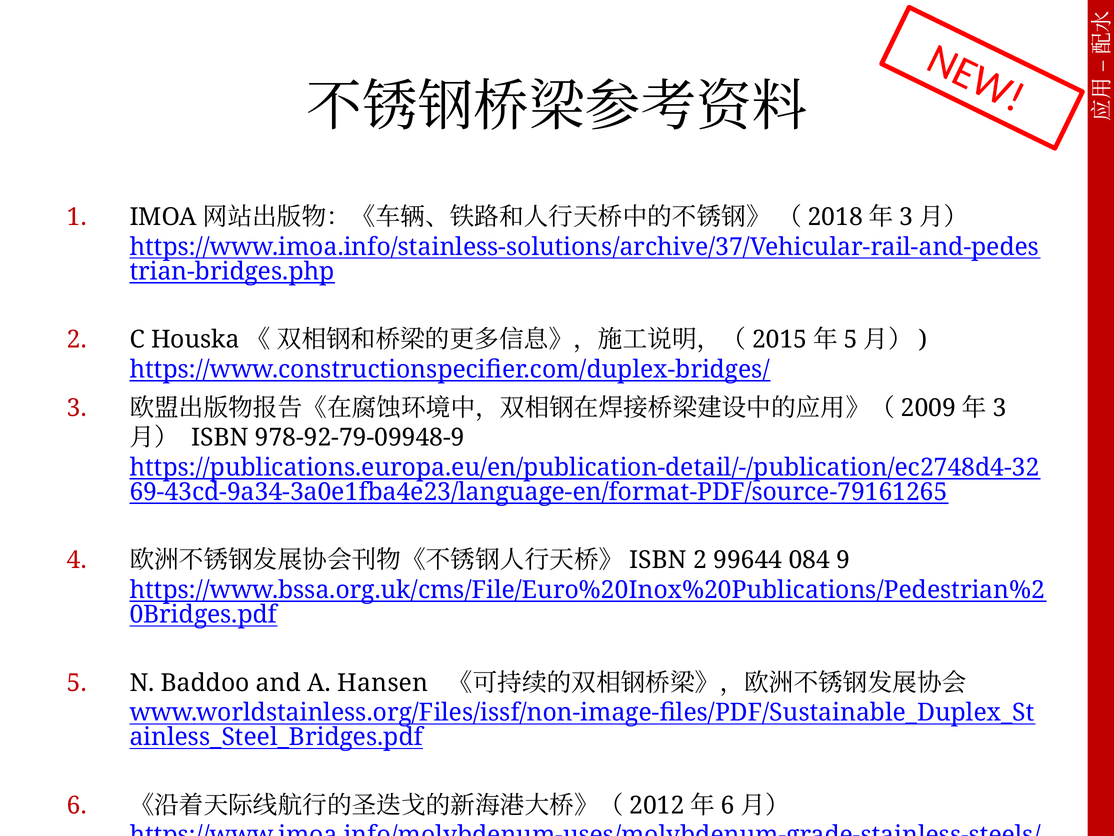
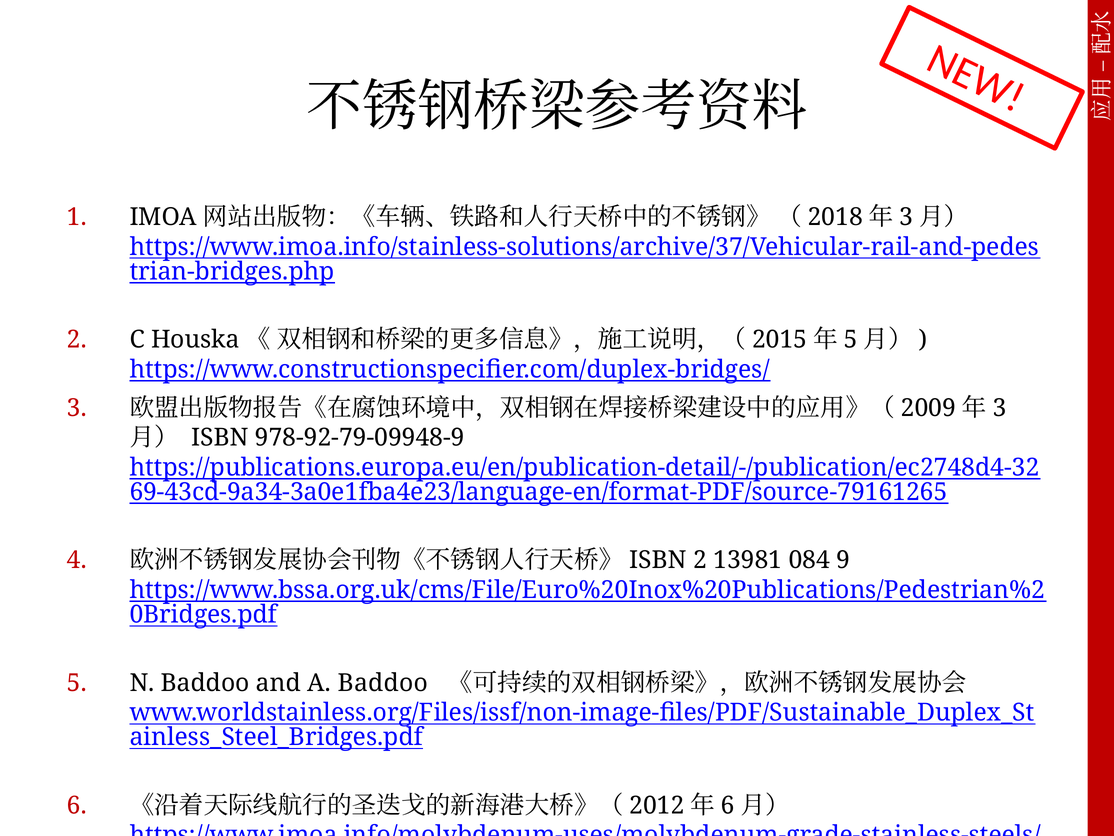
99644: 99644 -> 13981 (748, 560)
A Hansen: Hansen -> Baddoo (383, 683)
